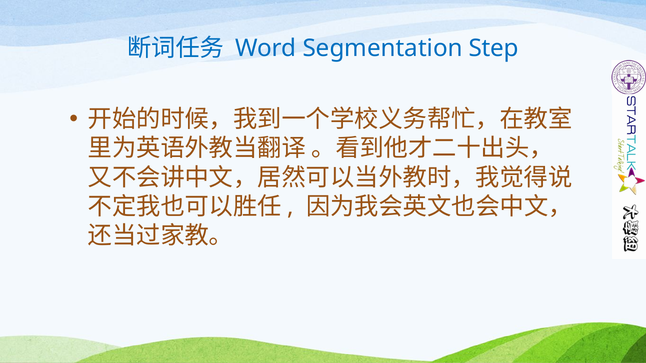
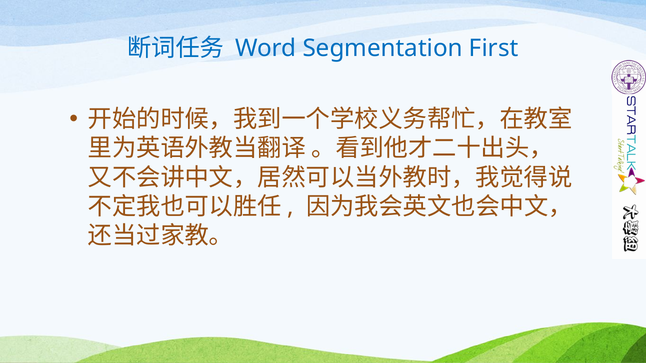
Step: Step -> First (494, 48)
